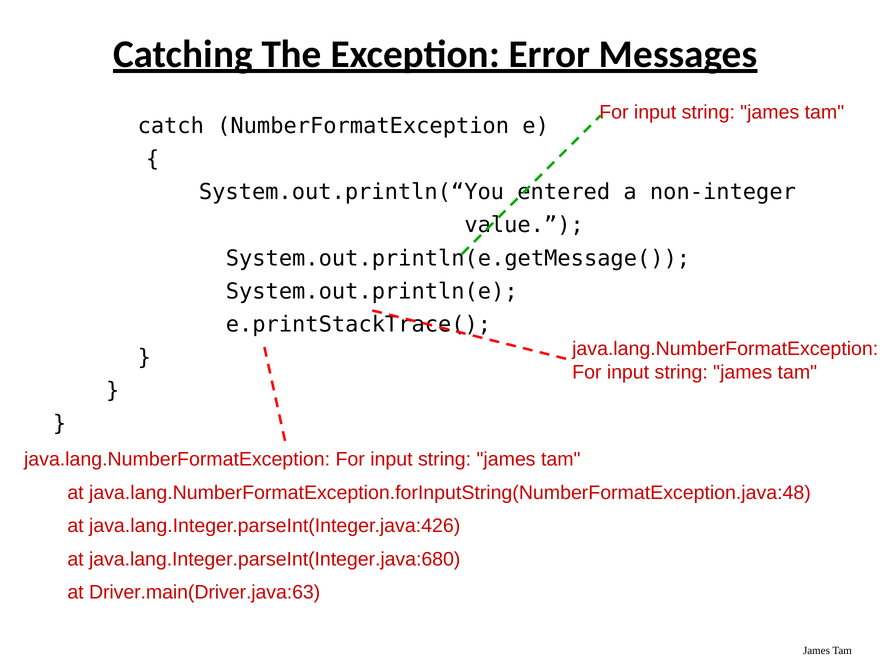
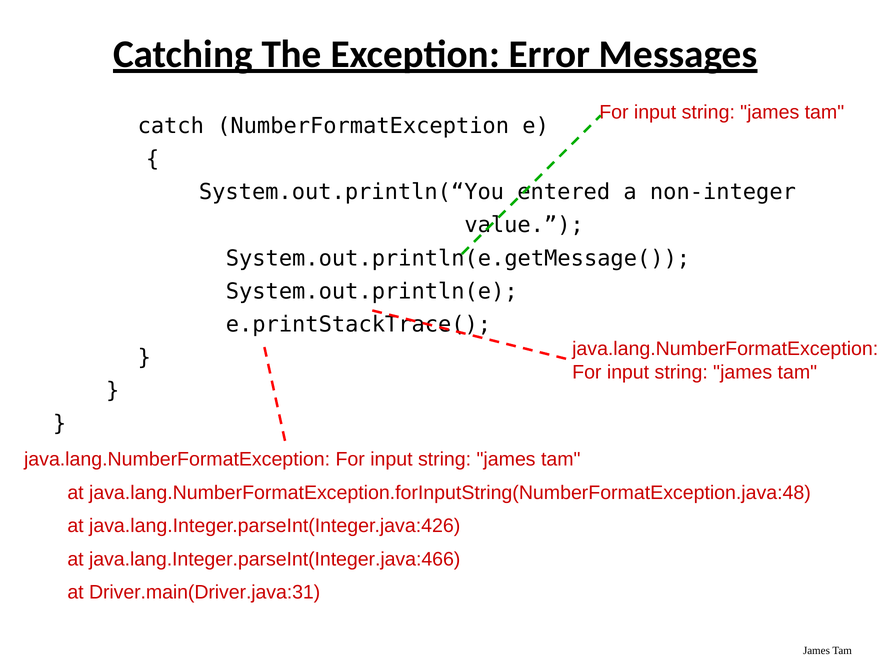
java.lang.Integer.parseInt(Integer.java:680: java.lang.Integer.parseInt(Integer.java:680 -> java.lang.Integer.parseInt(Integer.java:466 (275, 560)
Driver.main(Driver.java:63: Driver.main(Driver.java:63 -> Driver.main(Driver.java:31 (205, 593)
